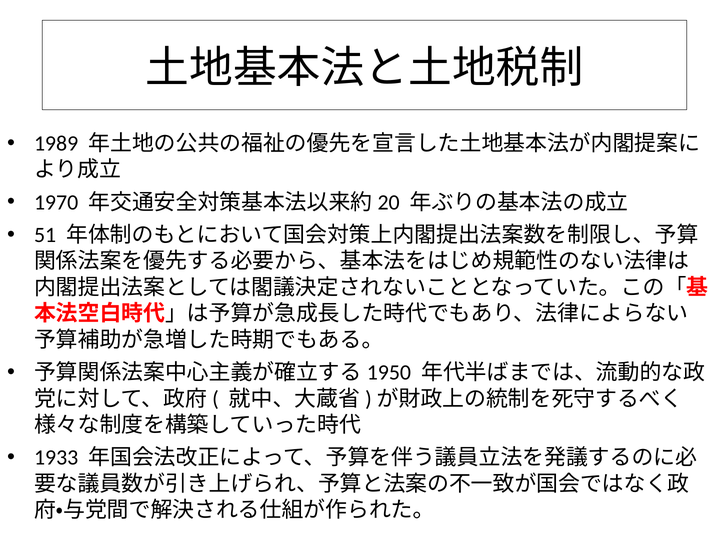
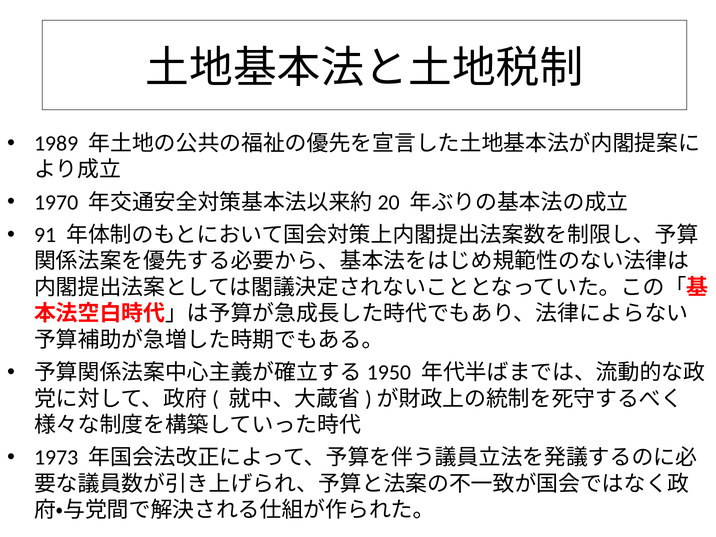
51: 51 -> 91 (45, 235)
1933: 1933 -> 1973 (56, 458)
